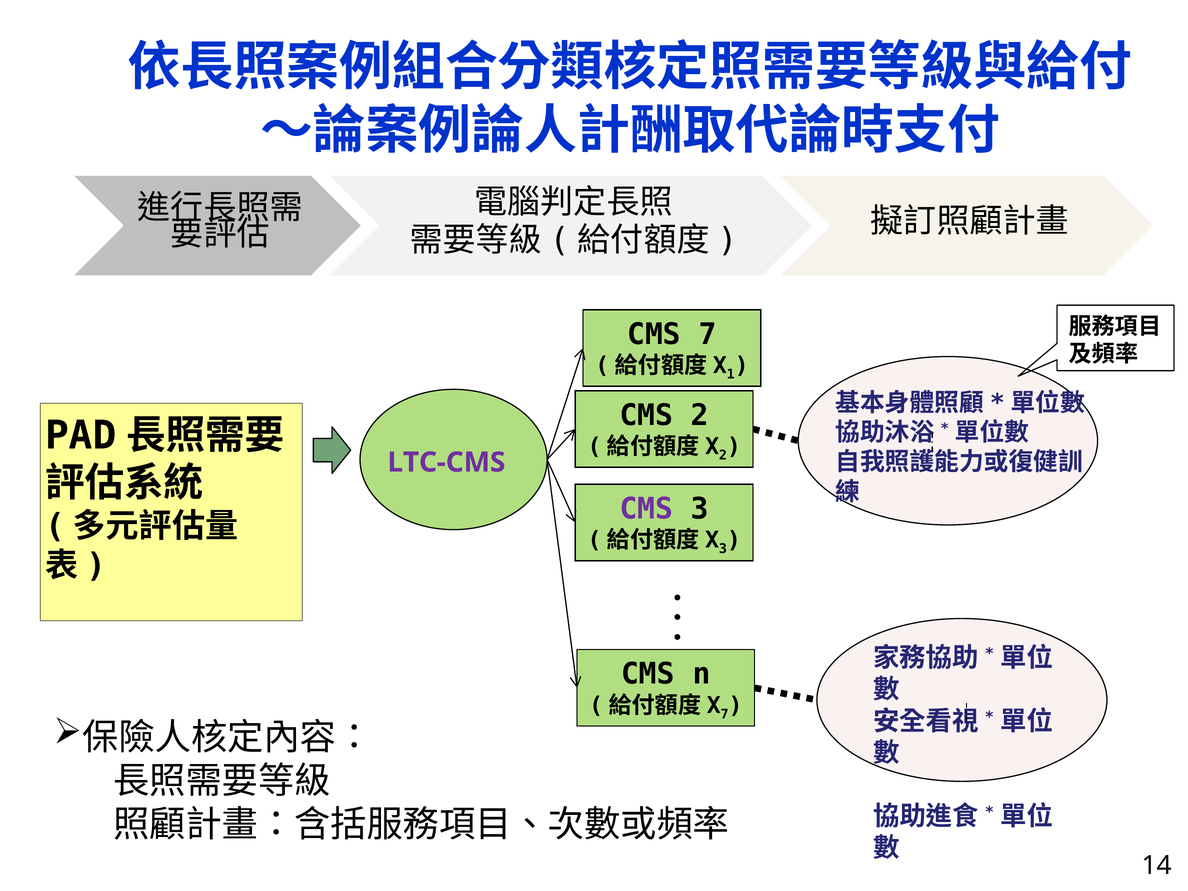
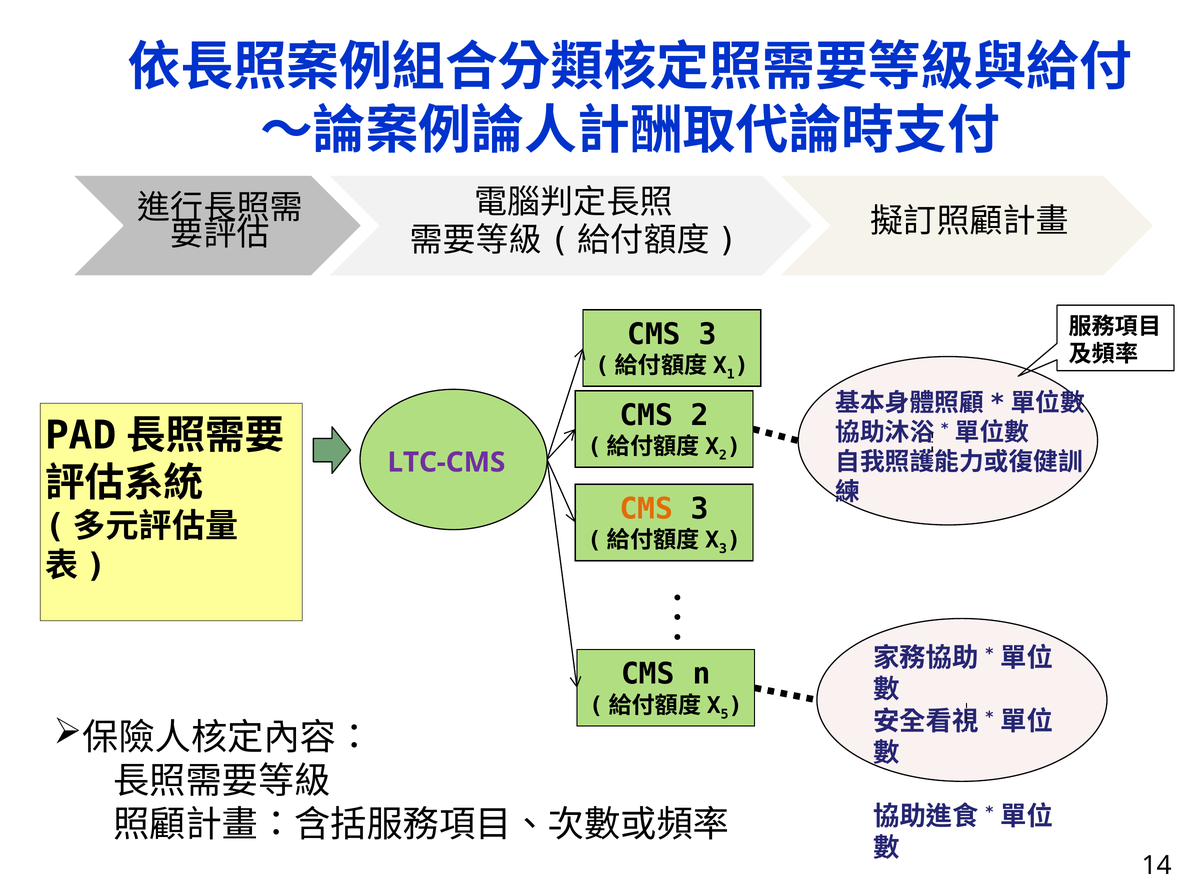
7: 7 -> 3 (708, 334)
CMS colour: purple -> orange (646, 509)
7: 7 -> 5 (725, 714)
